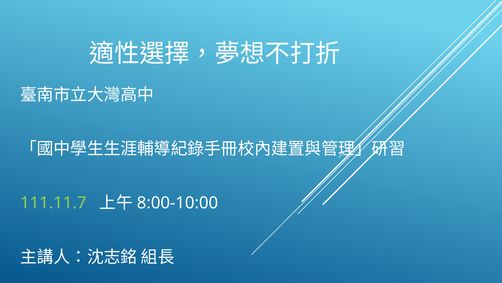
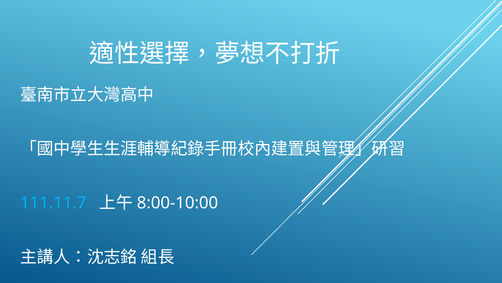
111.11.7 colour: light green -> light blue (53, 203)
